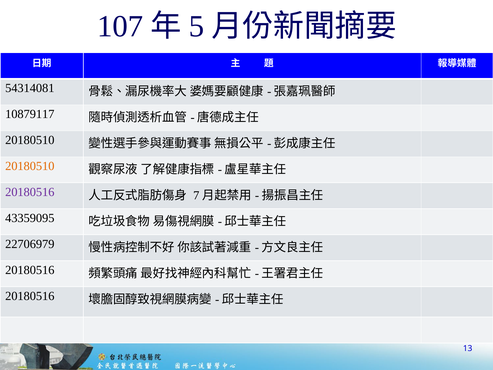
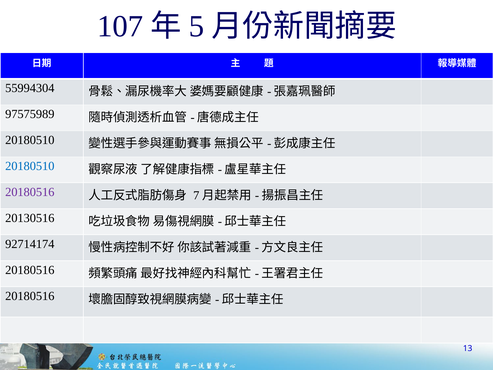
54314081: 54314081 -> 55994304 (30, 88)
10879117: 10879117 -> 97575989 (30, 114)
20180510 colour: orange -> blue (30, 166)
43359095: 43359095 -> 20130516 (30, 218)
22706979: 22706979 -> 92714174 (30, 244)
